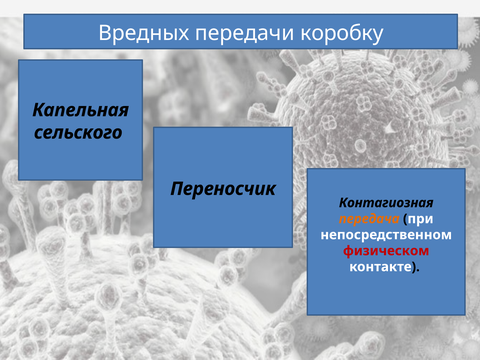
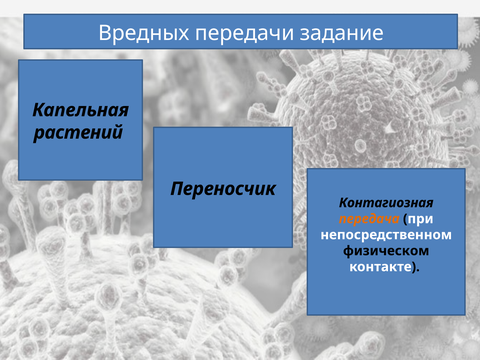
коробку: коробку -> задание (342, 33)
сельского: сельского -> растений (78, 132)
физическом colour: red -> black (386, 251)
